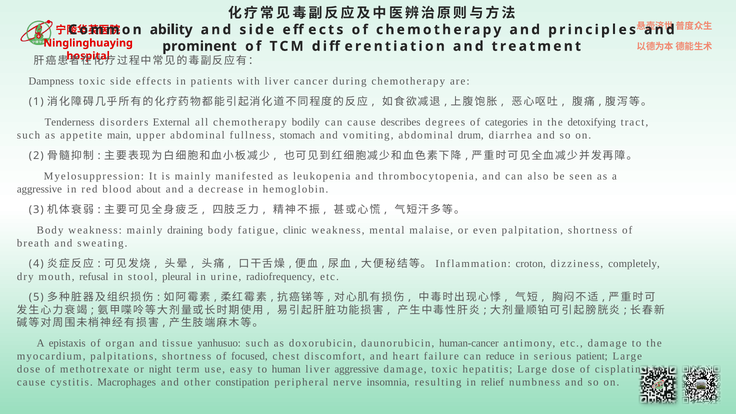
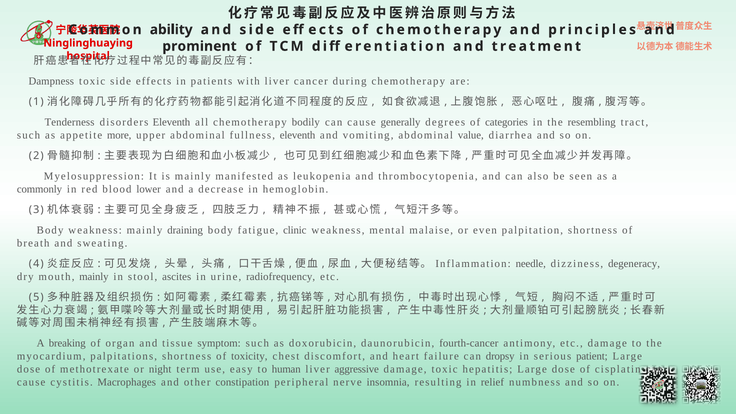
disorders External: External -> Eleventh (171, 122)
describes: describes -> generally (401, 122)
detoxifying: detoxifying -> resembling (592, 122)
main: main -> more (119, 135)
fullness stomach: stomach -> eleventh (298, 135)
drum: drum -> value (471, 135)
aggressive: aggressive -> commonly (40, 189)
about: about -> lower (149, 189)
croton: croton -> needle (531, 264)
completely: completely -> degeneracy (634, 264)
mouth refusal: refusal -> mainly (94, 277)
pleural: pleural -> ascites (177, 277)
epistaxis: epistaxis -> breaking (67, 343)
yanhusuo: yanhusuo -> symptom (219, 343)
human-cancer: human-cancer -> fourth-cancer (469, 343)
focused: focused -> toxicity (249, 356)
reduce: reduce -> dropsy (500, 356)
